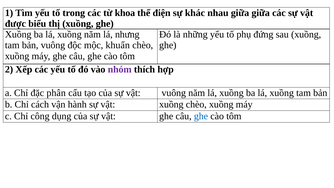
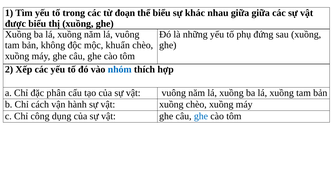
khoa: khoa -> đoạn (125, 13)
thể điện: điện -> biểu (162, 13)
lá nhưng: nhưng -> vuông (127, 34)
bản vuông: vuông -> không (53, 45)
nhóm colour: purple -> blue (120, 69)
